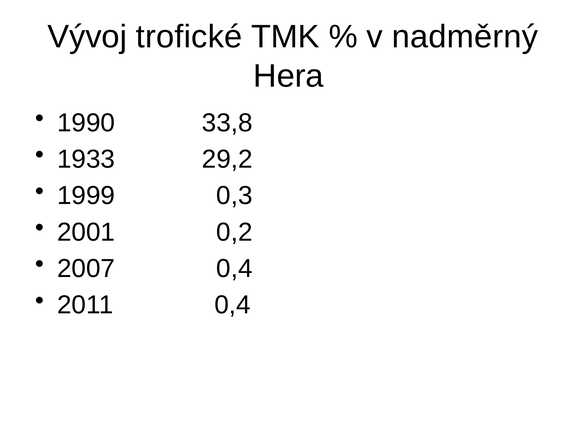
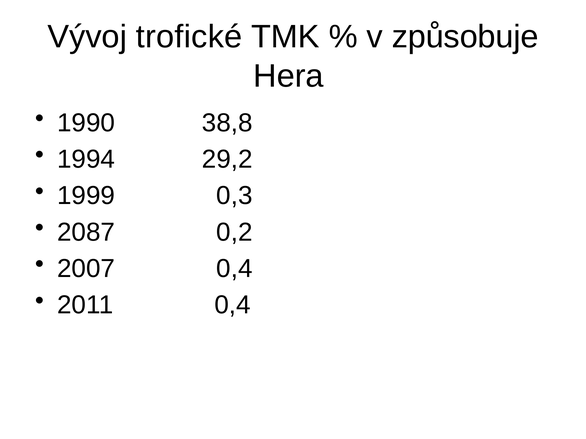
nadměrný: nadměrný -> způsobuje (465, 37)
33,8: 33,8 -> 38,8 (227, 123)
1933: 1933 -> 1994 (86, 159)
2001: 2001 -> 2087 (86, 232)
